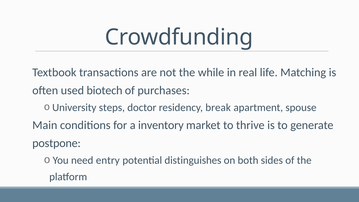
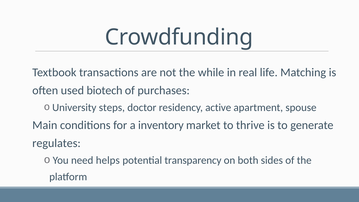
break: break -> active (218, 108)
postpone: postpone -> regulates (56, 143)
entry: entry -> helps (108, 160)
distinguishes: distinguishes -> transparency (193, 160)
